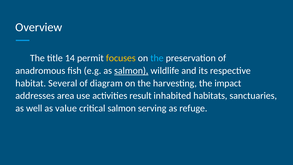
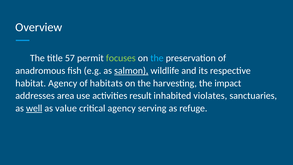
14: 14 -> 57 (70, 58)
focuses colour: yellow -> light green (121, 58)
habitat Several: Several -> Agency (63, 83)
diagram: diagram -> habitats (106, 83)
habitats: habitats -> violates (210, 96)
well underline: none -> present (34, 108)
critical salmon: salmon -> agency (122, 108)
